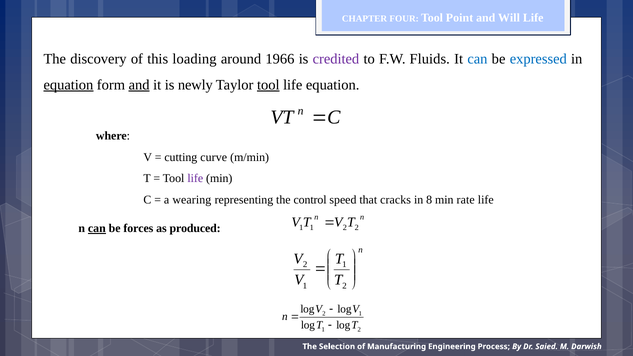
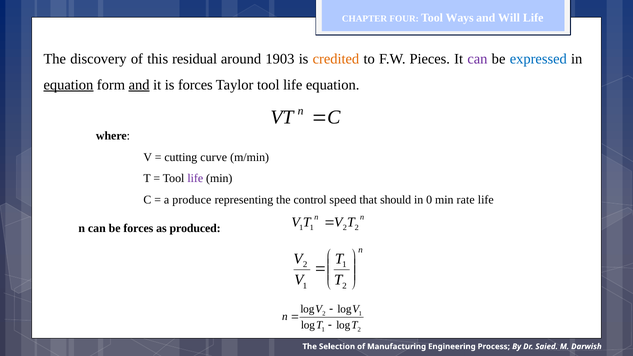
Point: Point -> Ways (460, 18)
loading: loading -> residual (195, 59)
1966: 1966 -> 1903 (280, 59)
credited colour: purple -> orange (336, 59)
Fluids: Fluids -> Pieces (430, 59)
can colour: blue -> purple (477, 59)
is newly: newly -> forces (195, 85)
tool underline: present -> none (268, 85)
wearing: wearing -> produce (192, 200)
cracks: cracks -> should (396, 200)
8: 8 -> 0 (429, 200)
can underline: present -> none (97, 228)
